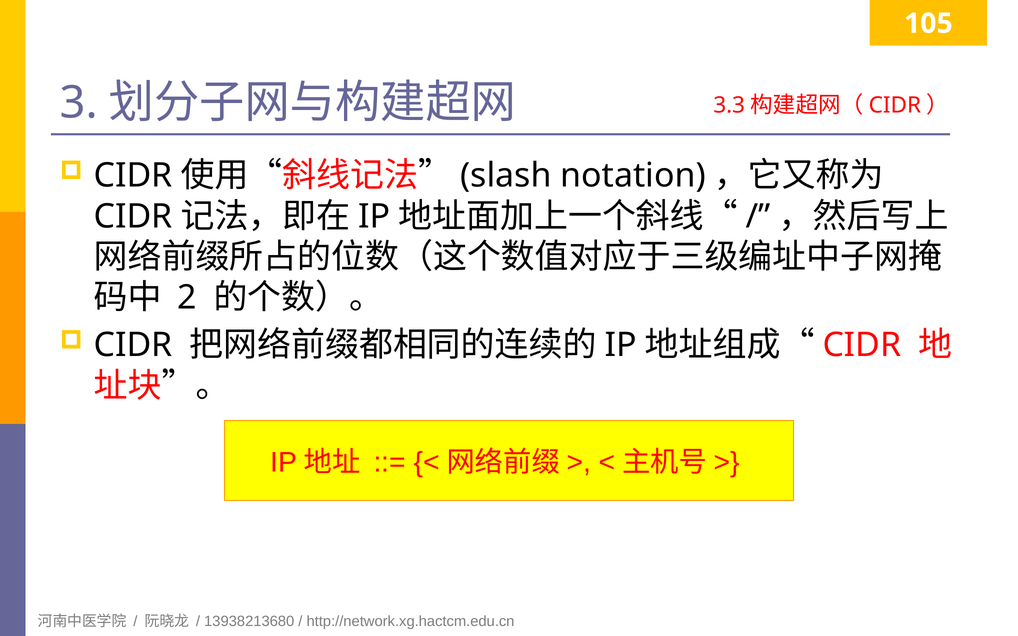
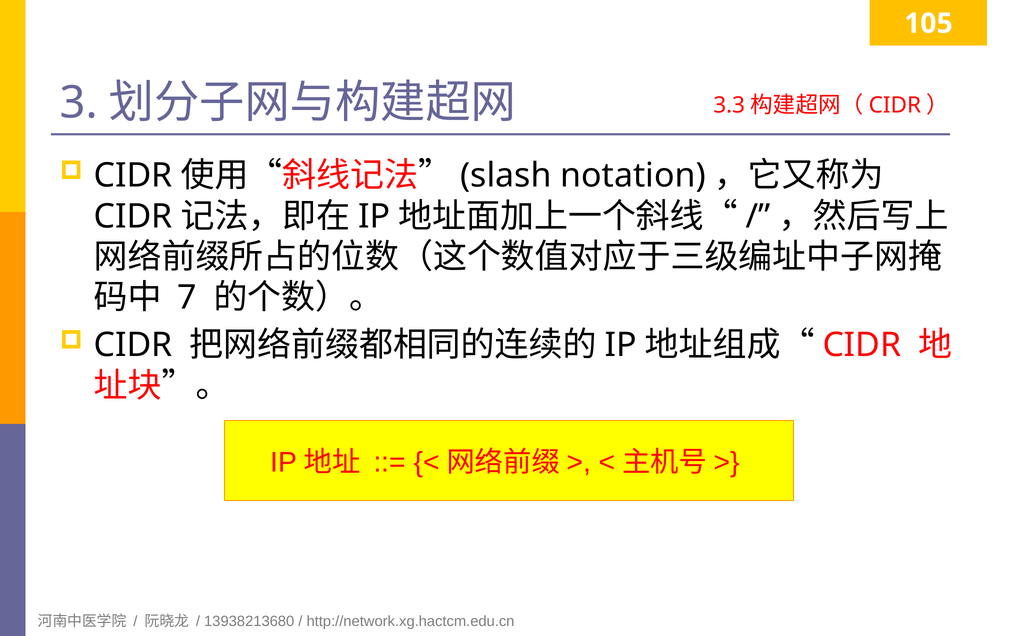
2: 2 -> 7 (187, 298)
